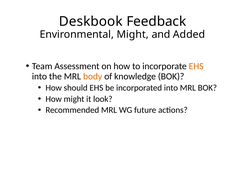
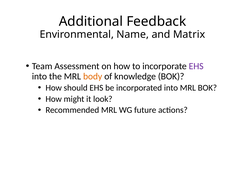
Deskbook: Deskbook -> Additional (91, 21)
Environmental Might: Might -> Name (133, 34)
Added: Added -> Matrix (189, 34)
EHS colour: orange -> purple (196, 66)
